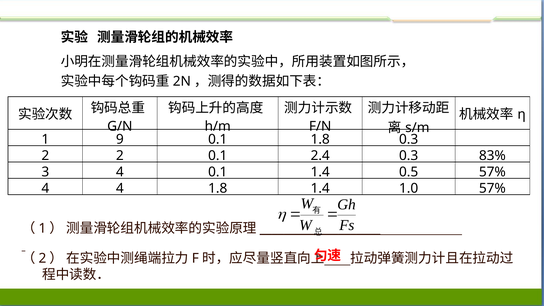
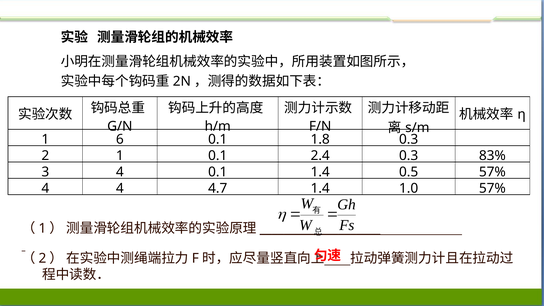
9: 9 -> 6 (120, 139)
2 2: 2 -> 1 (120, 156)
4 1.8: 1.8 -> 4.7 (218, 188)
